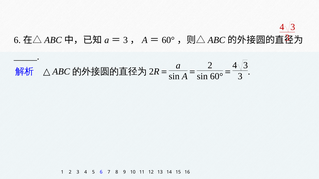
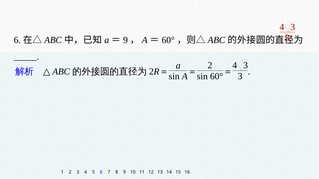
3: 3 -> 9 (125, 40)
